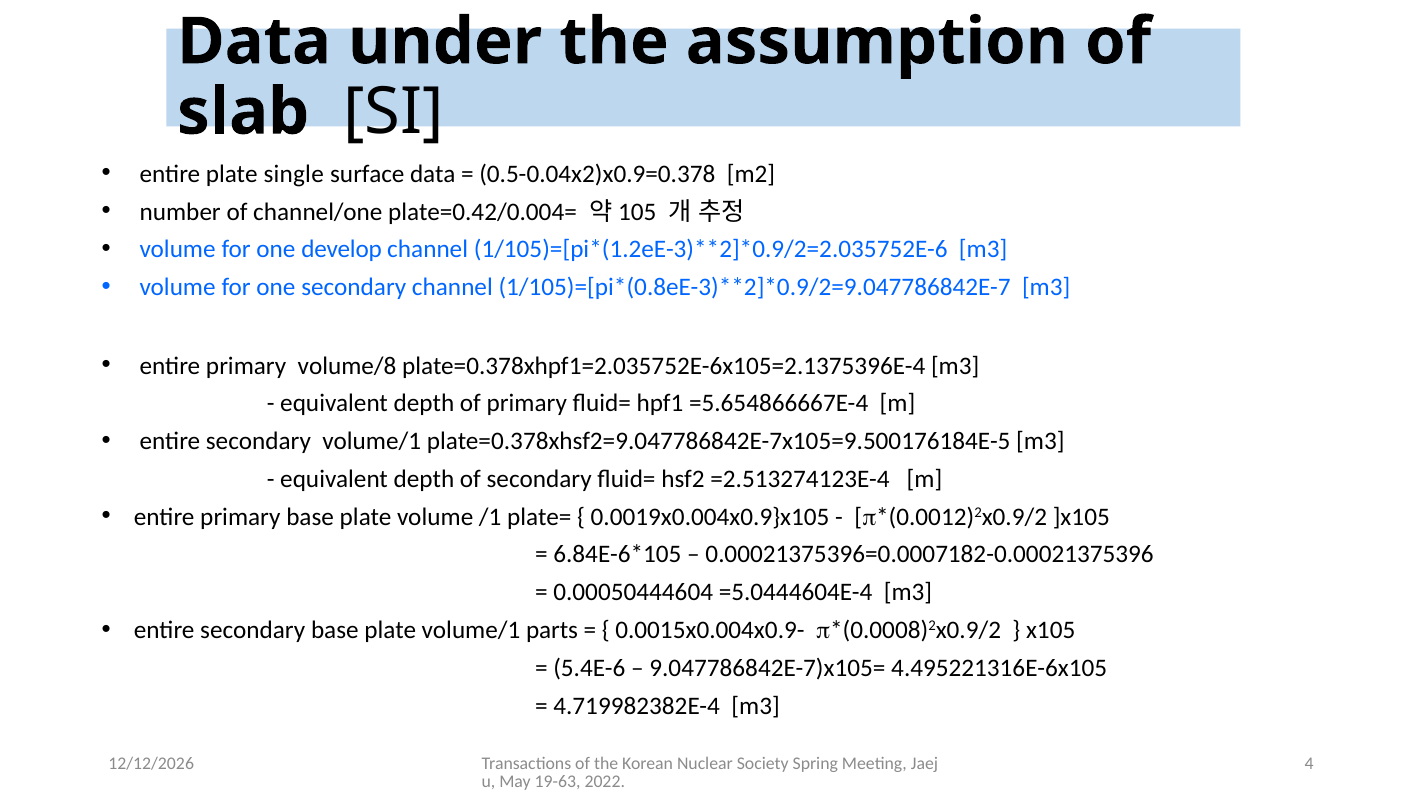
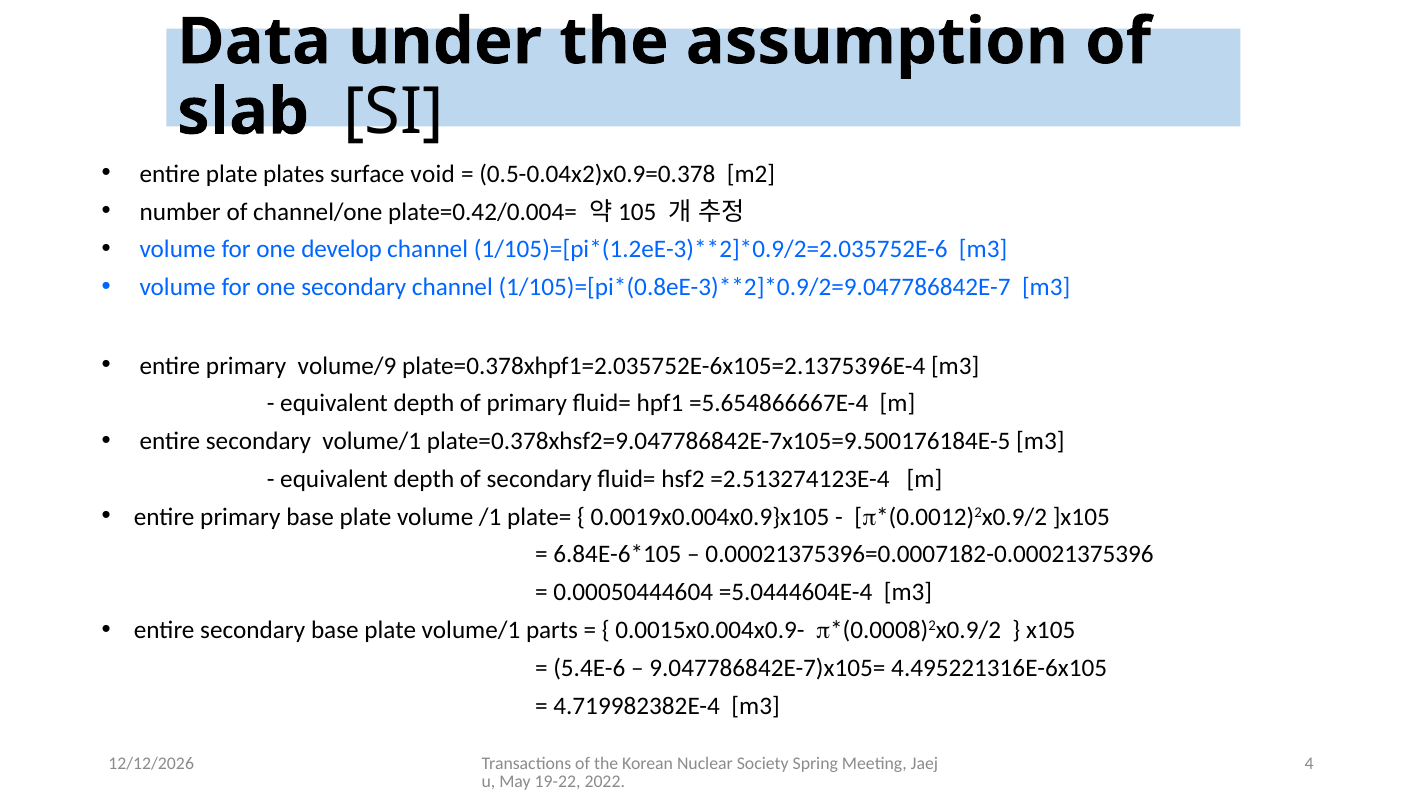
single: single -> plates (294, 174)
surface data: data -> void (433, 174)
volume/8: volume/8 -> volume/9 (347, 366)
19-63: 19-63 -> 19-22 (558, 781)
